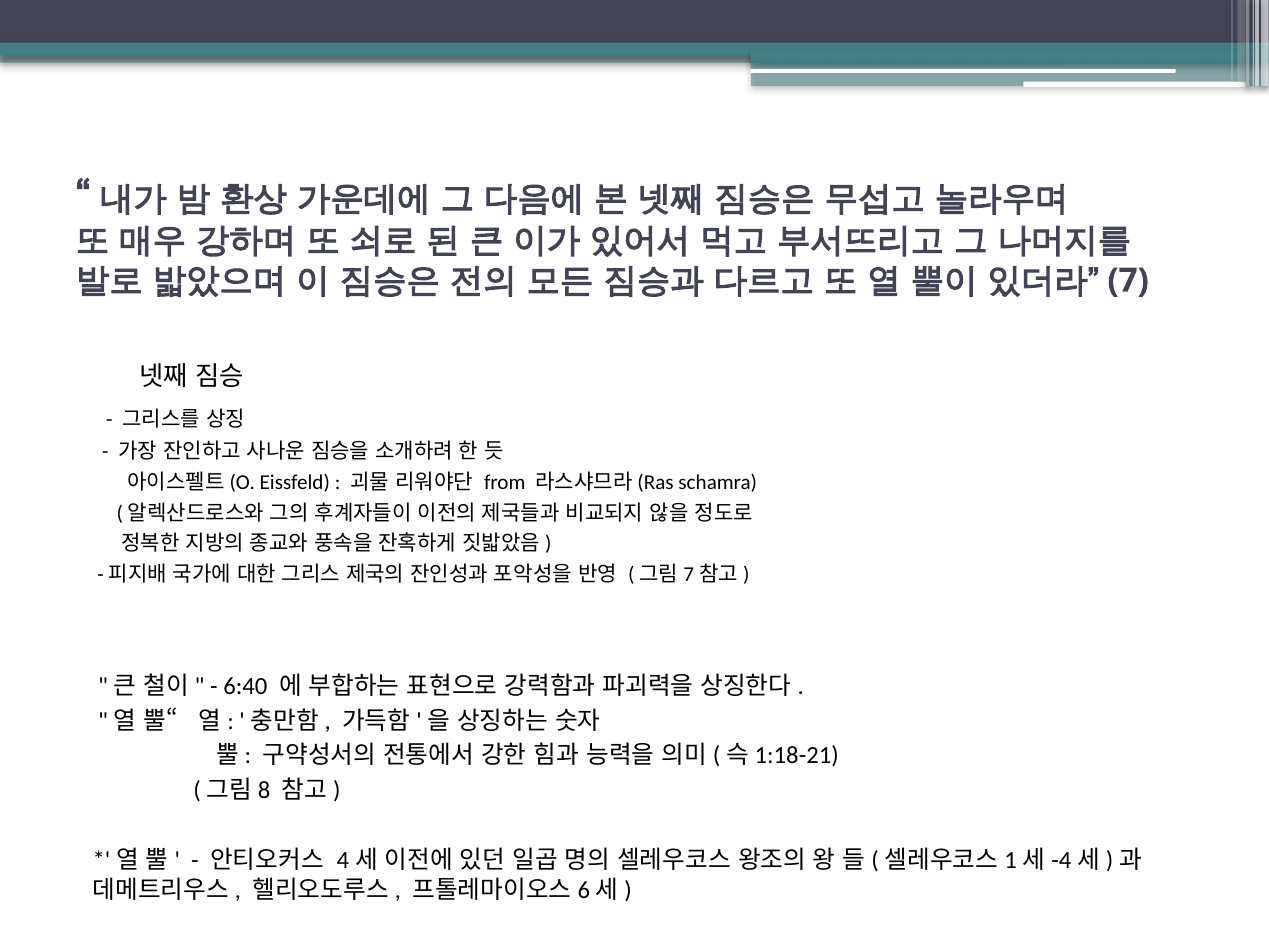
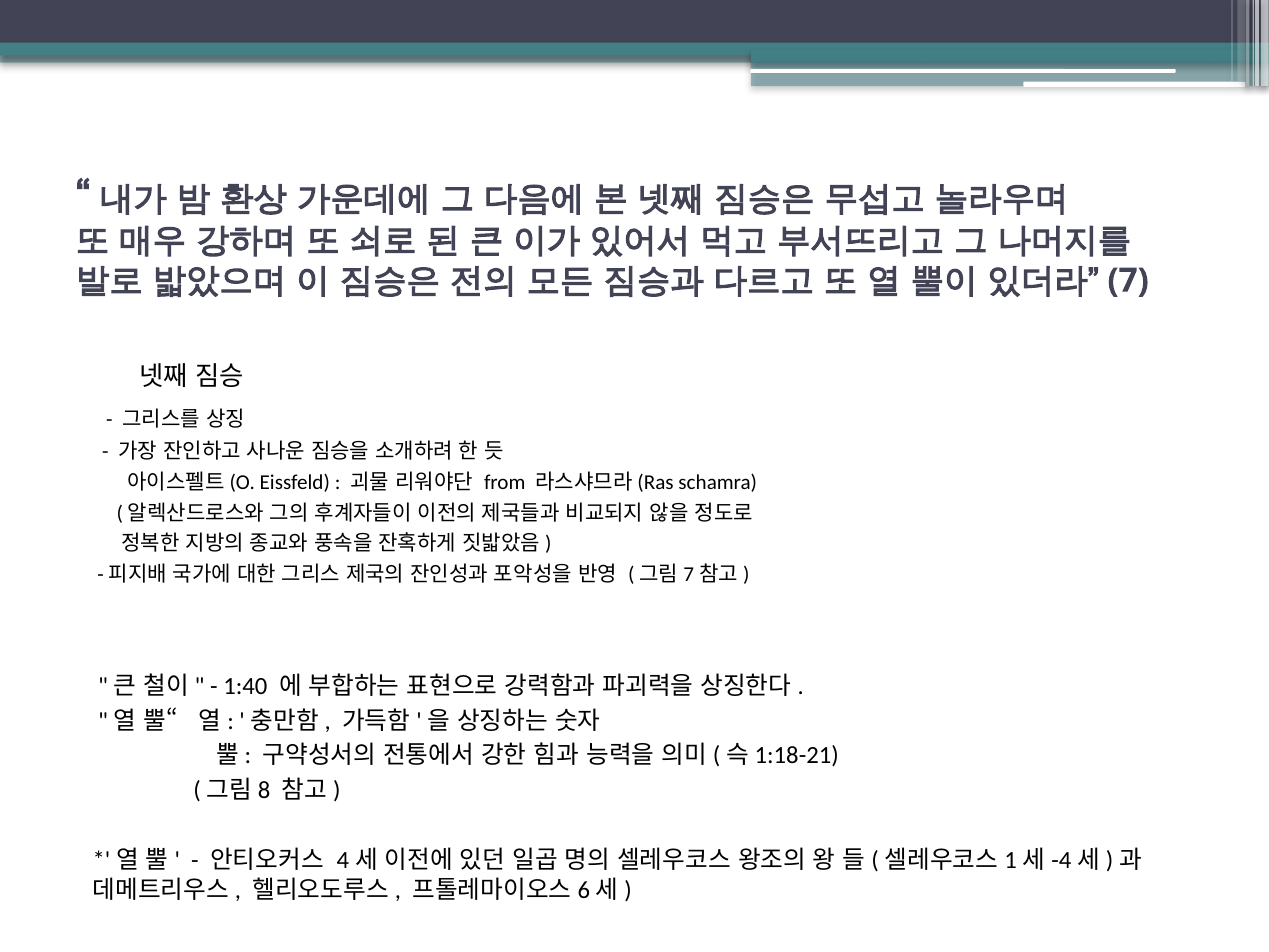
6:40: 6:40 -> 1:40 (245, 686)
